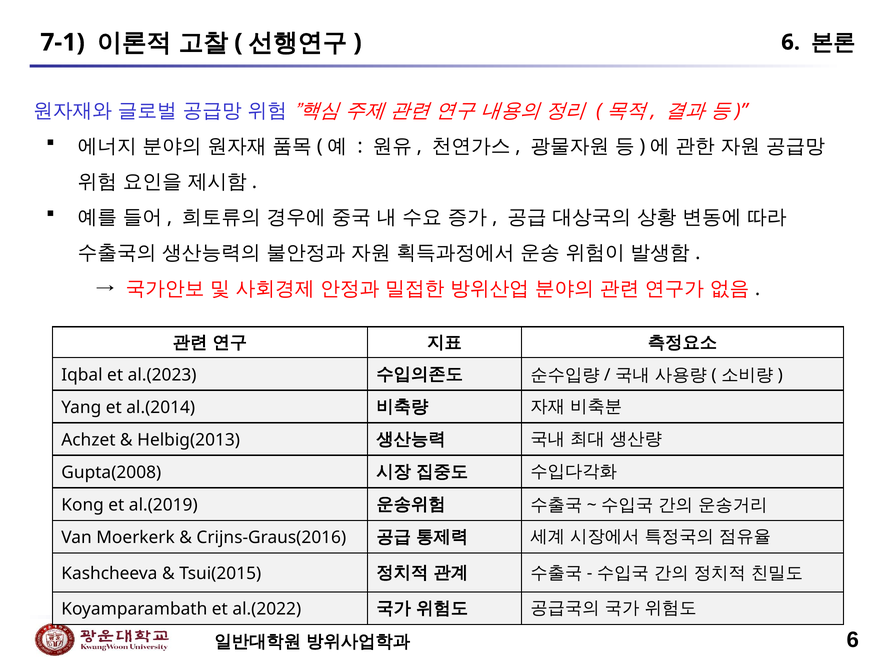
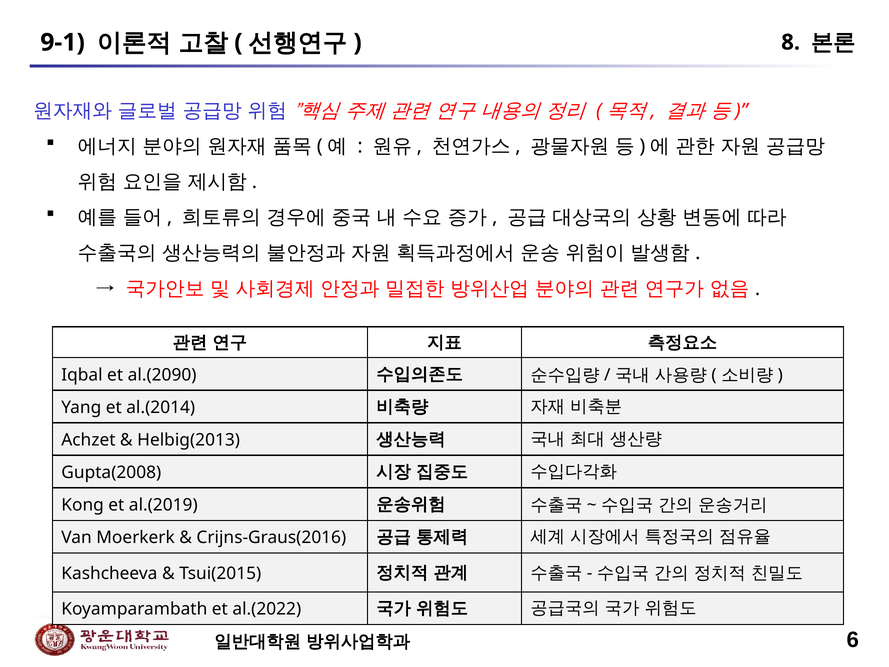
7-1: 7-1 -> 9-1 (63, 42)
6: 6 -> 8 (791, 42)
al.(2023: al.(2023 -> al.(2090 (162, 375)
